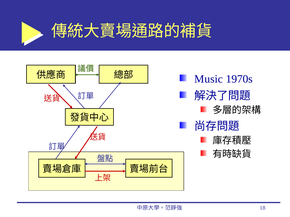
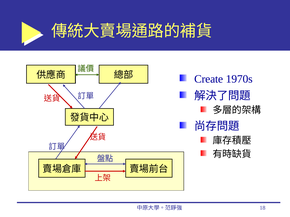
Music: Music -> Create (209, 79)
